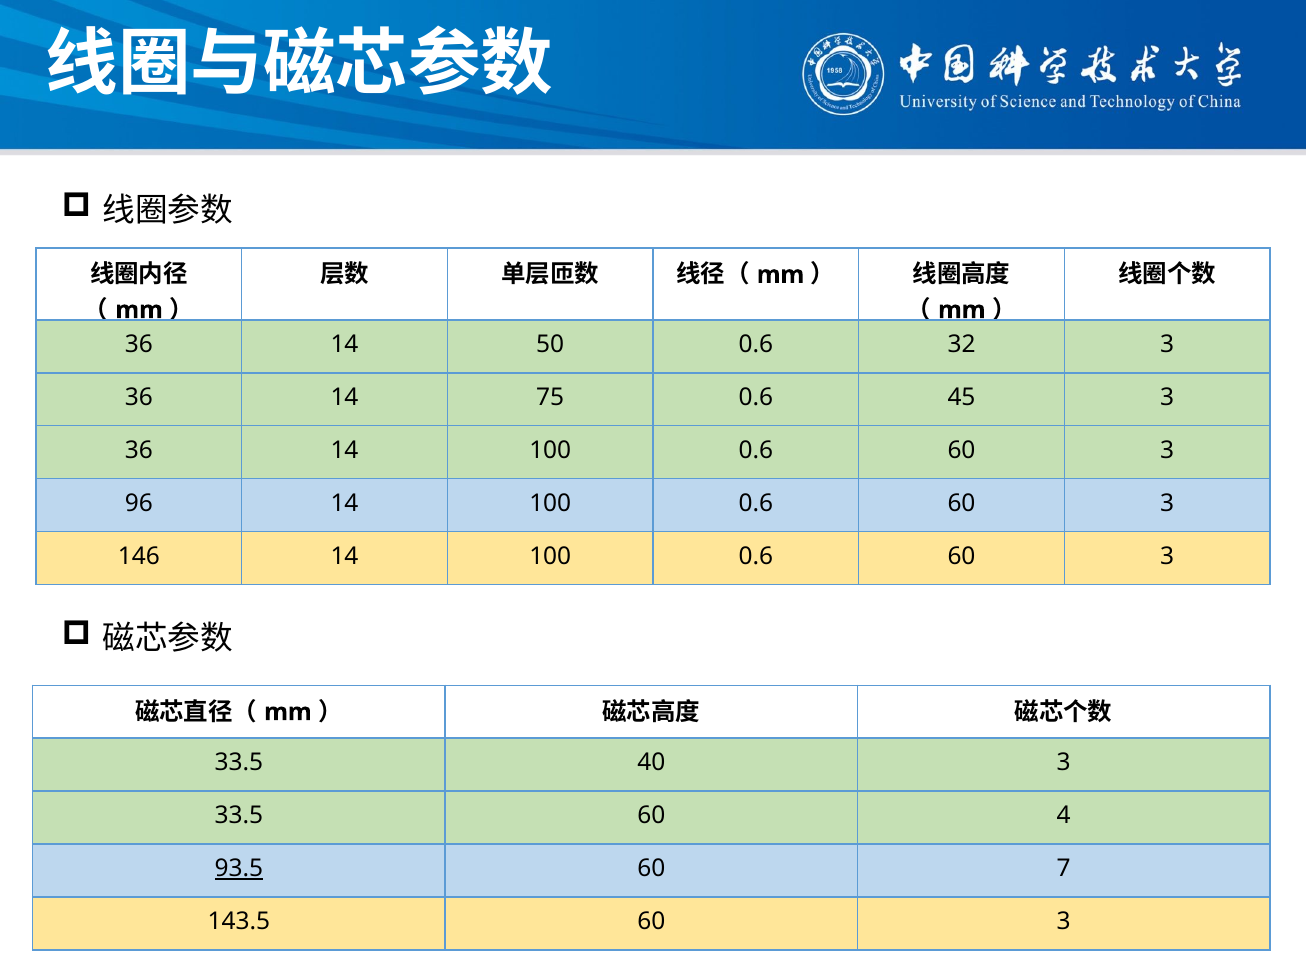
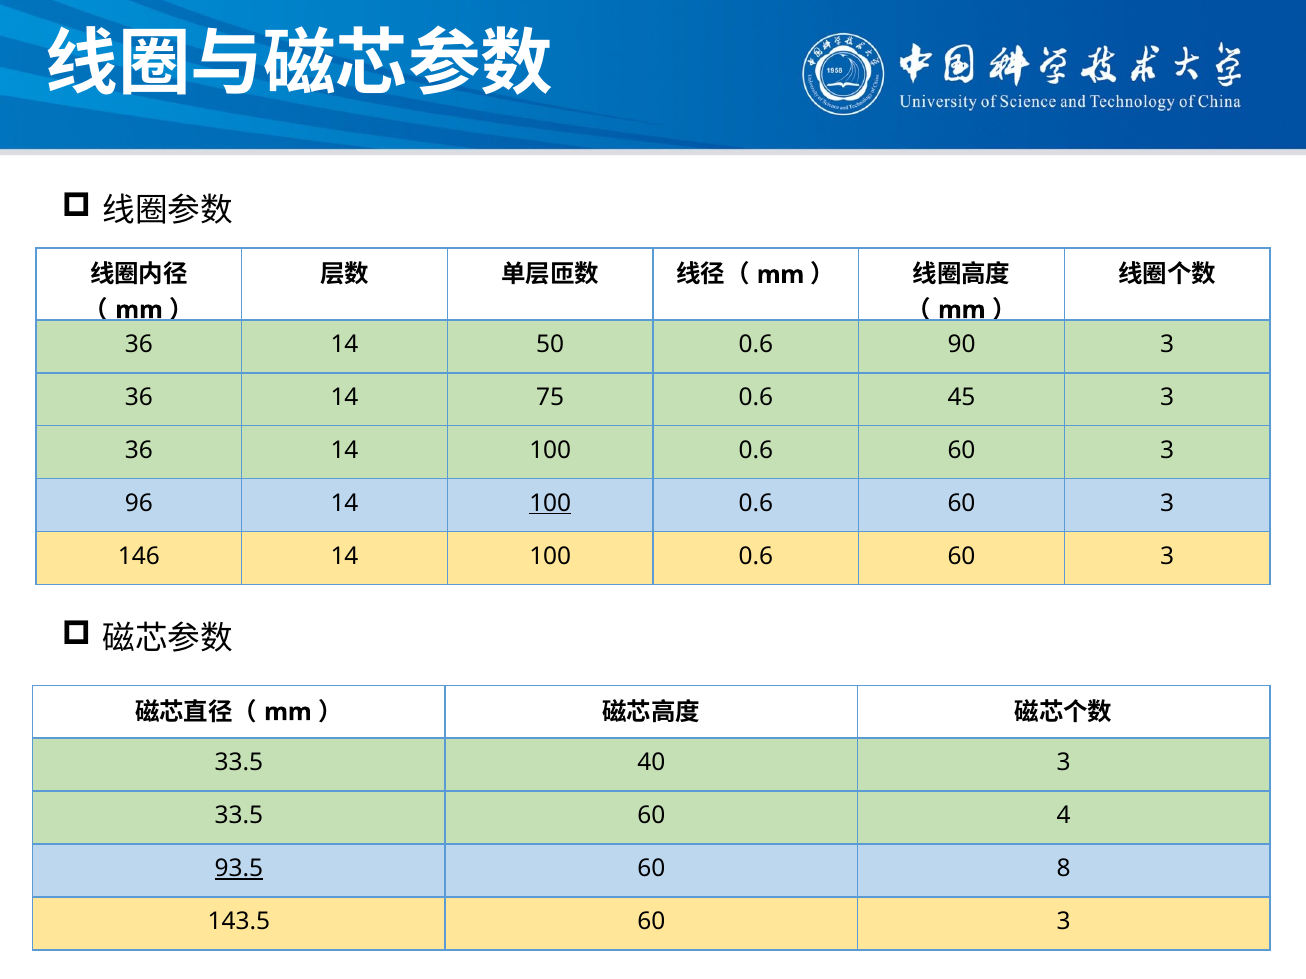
32: 32 -> 90 (962, 345)
100 underline: none -> present (550, 503)
7: 7 -> 8 (1064, 869)
